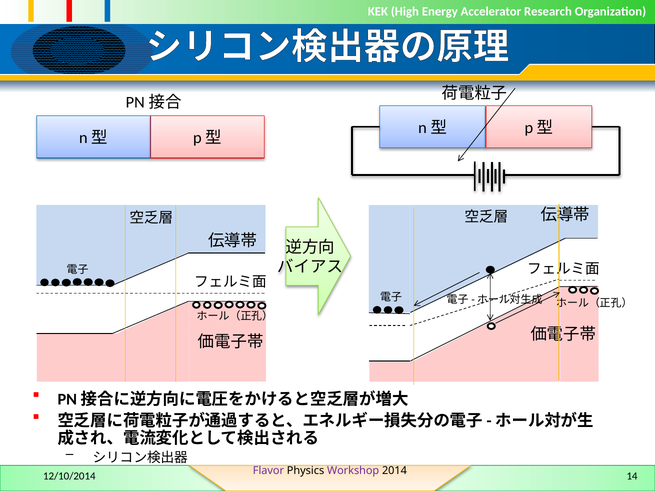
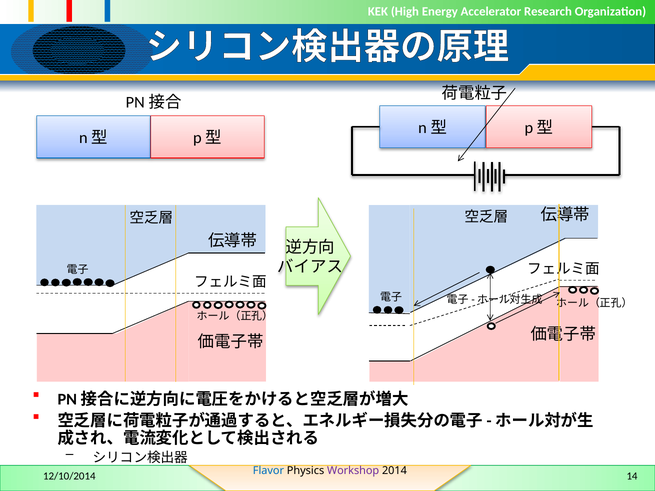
Flavor colour: purple -> blue (268, 471)
